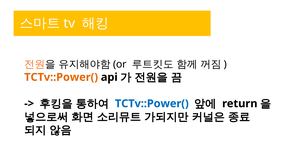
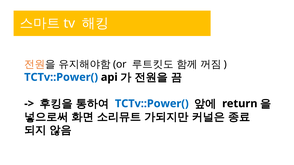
TCTv::Power( colour: orange -> blue (61, 77)
